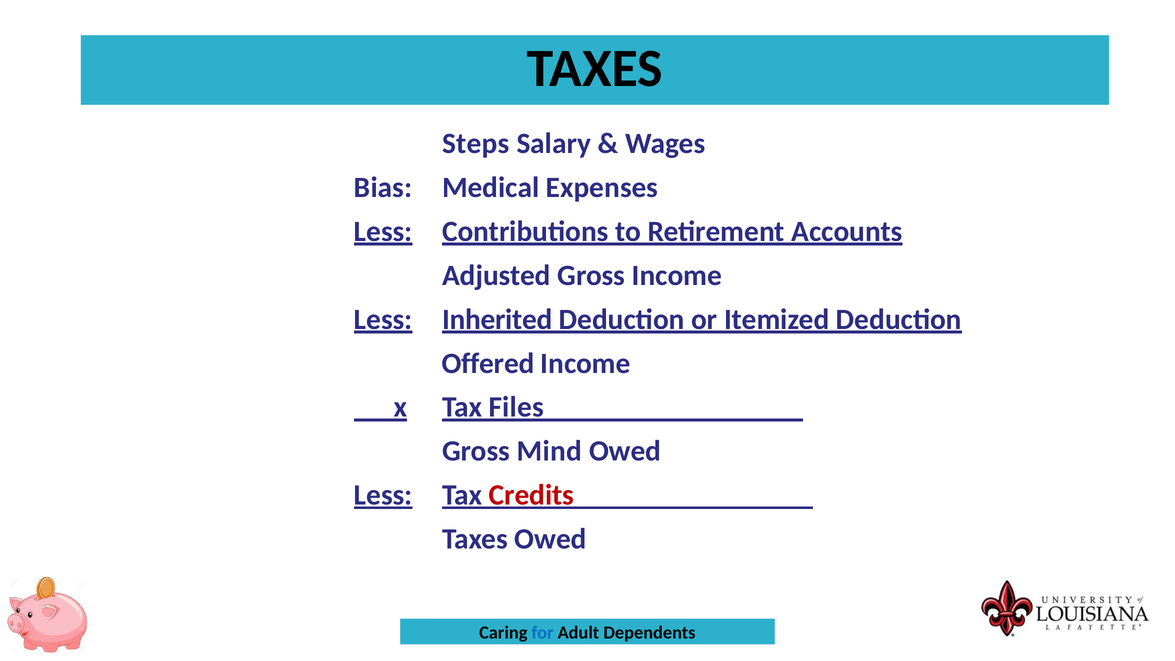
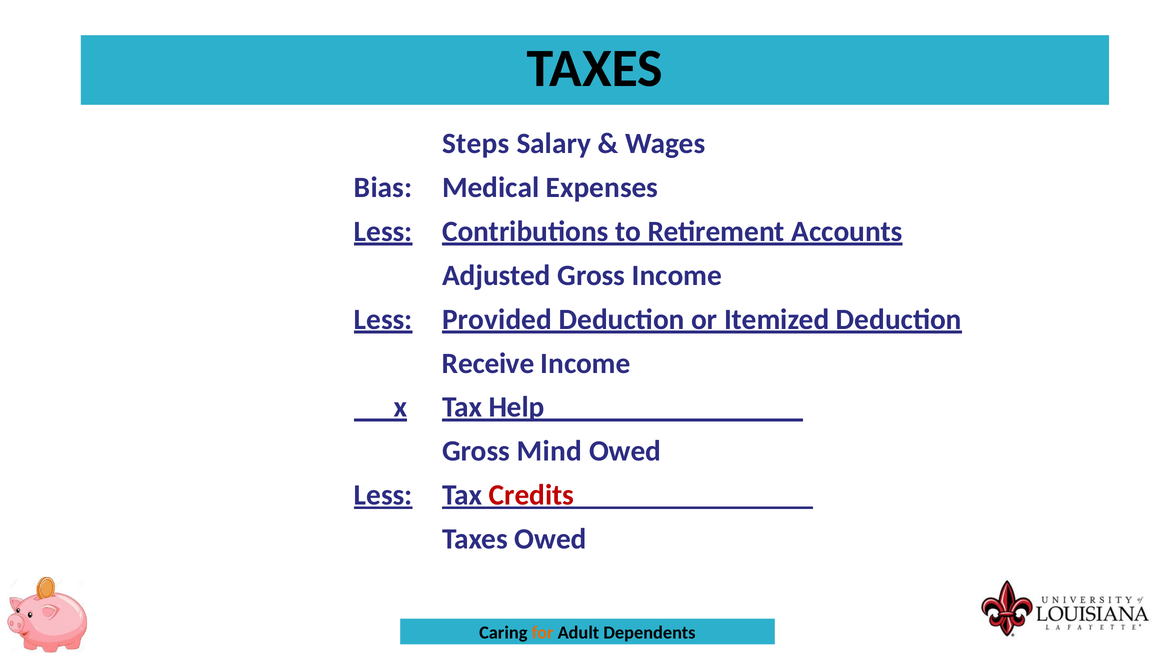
Inherited: Inherited -> Provided (497, 319)
Offered: Offered -> Receive (488, 363)
Files: Files -> Help (516, 407)
for colour: blue -> orange (543, 633)
